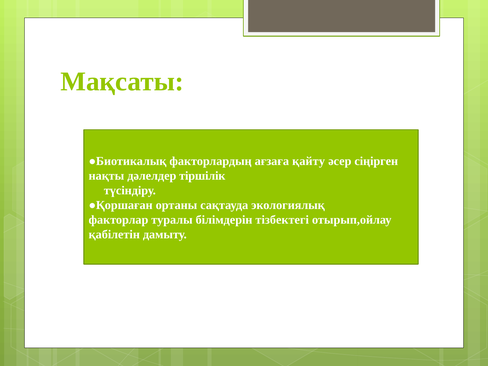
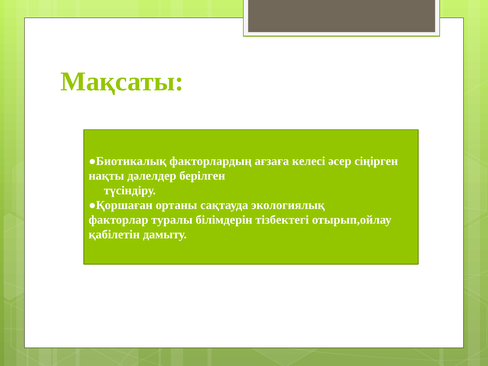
қайту: қайту -> келесі (309, 161)
тіршілік: тіршілік -> берілген (202, 176)
